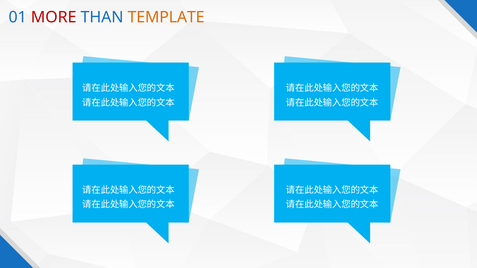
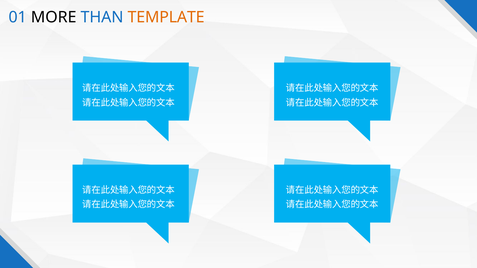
MORE colour: red -> black (54, 17)
